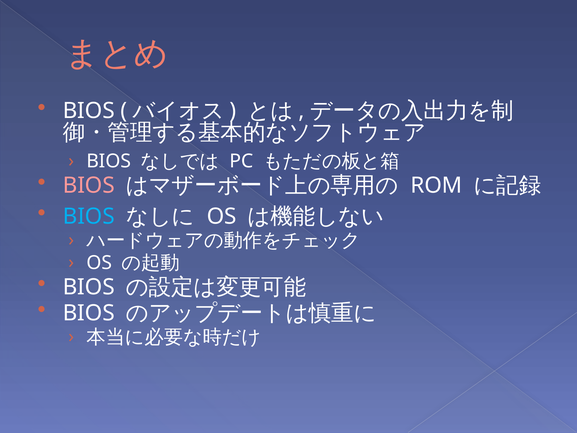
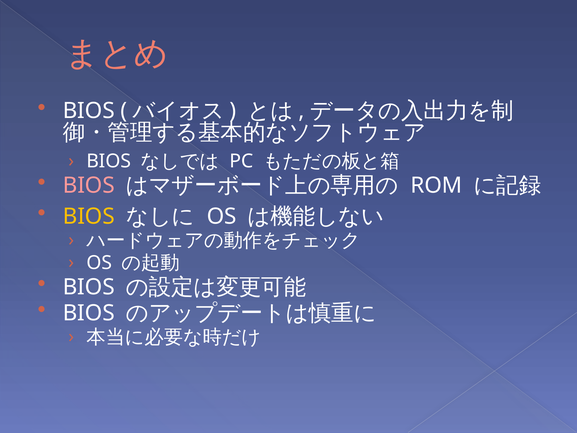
BIOS colour: light blue -> yellow (89, 216)
